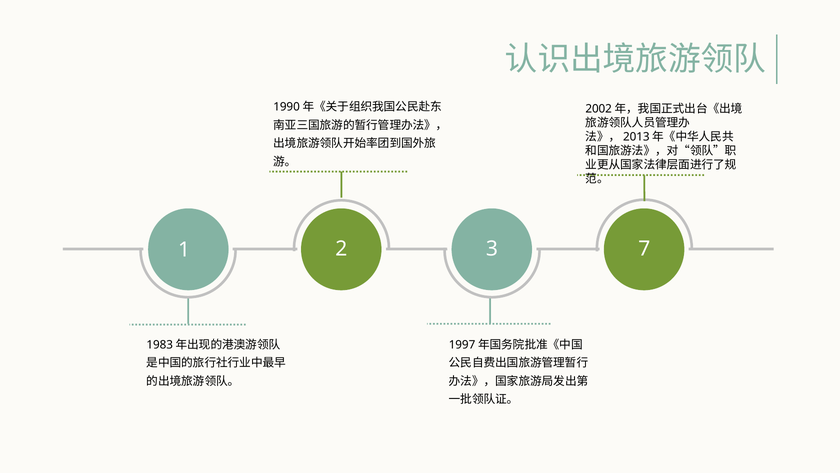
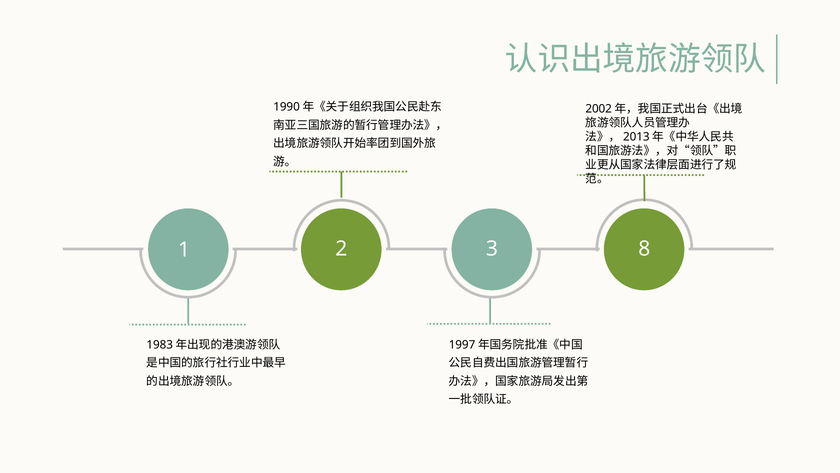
7: 7 -> 8 (644, 248)
